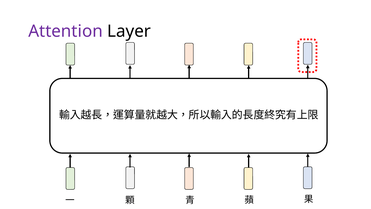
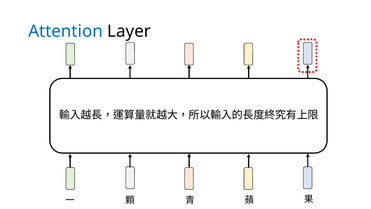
Attention colour: purple -> blue (66, 31)
